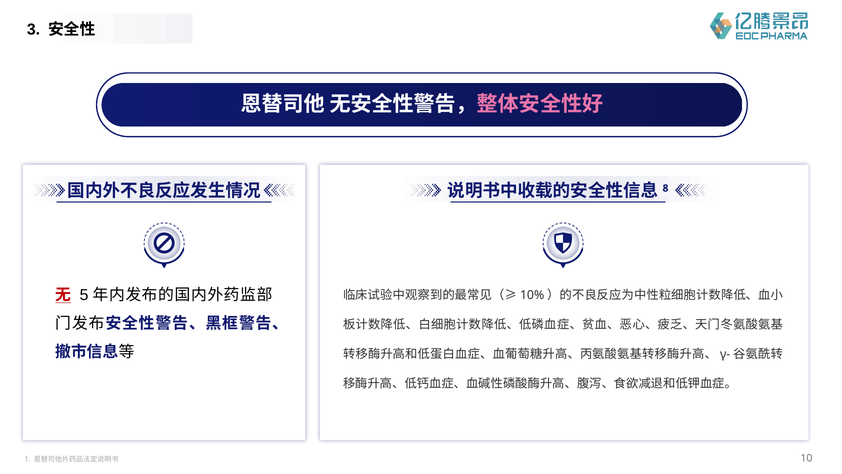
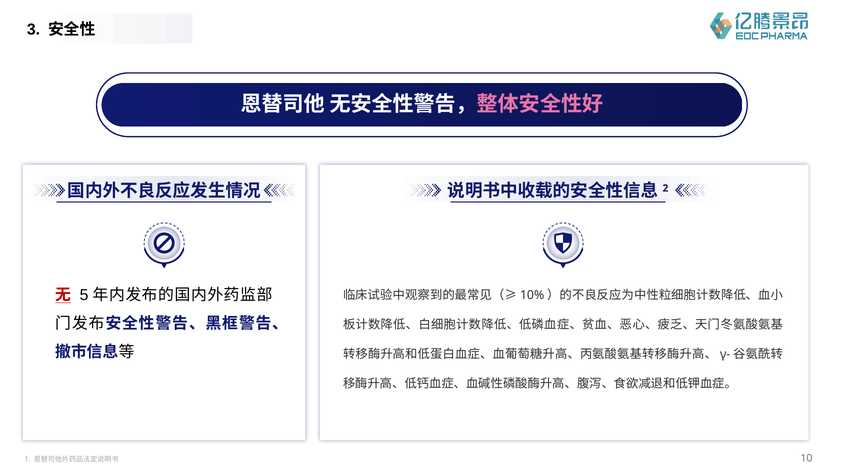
8: 8 -> 2 (665, 188)
